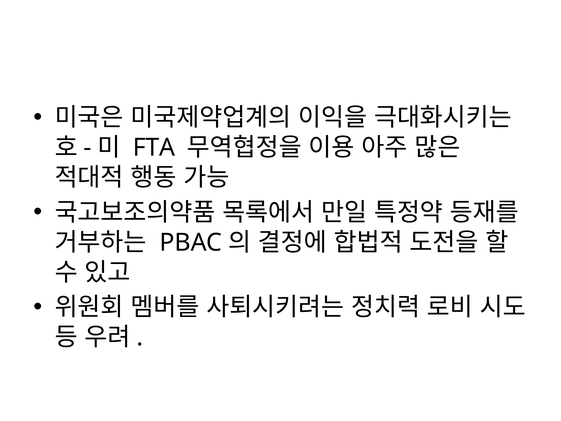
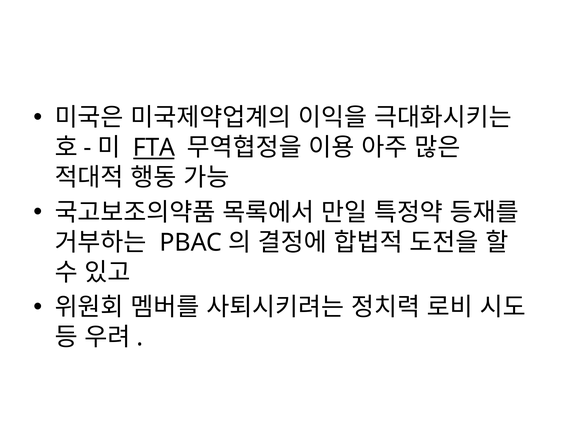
FTA underline: none -> present (154, 148)
